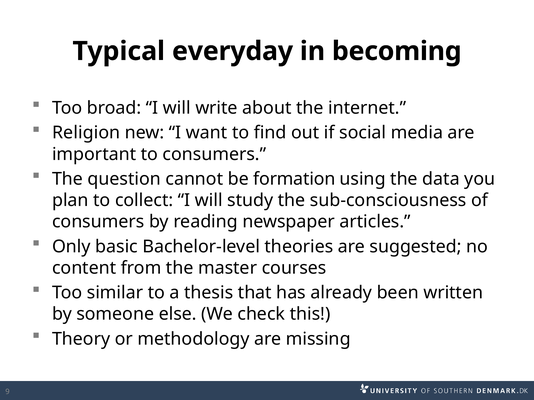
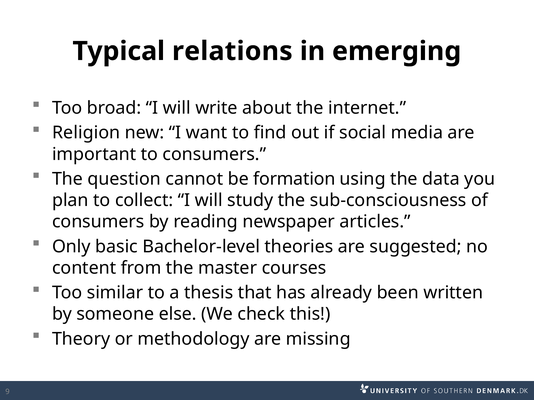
everyday: everyday -> relations (232, 51)
becoming: becoming -> emerging (397, 51)
